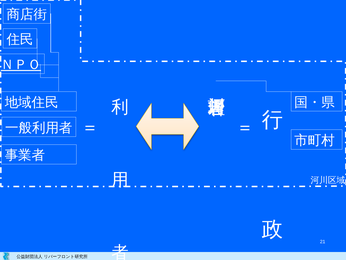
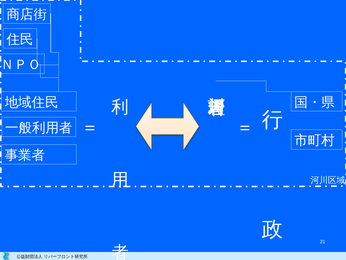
ＮＰＯ underline: present -> none (21, 65)
